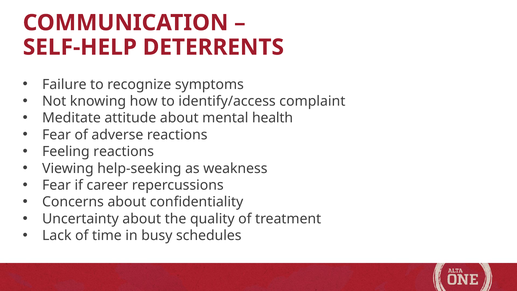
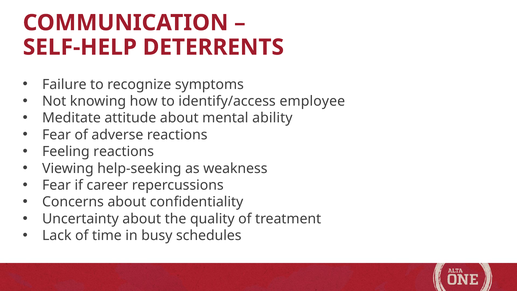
complaint: complaint -> employee (312, 101)
health: health -> ability (272, 118)
